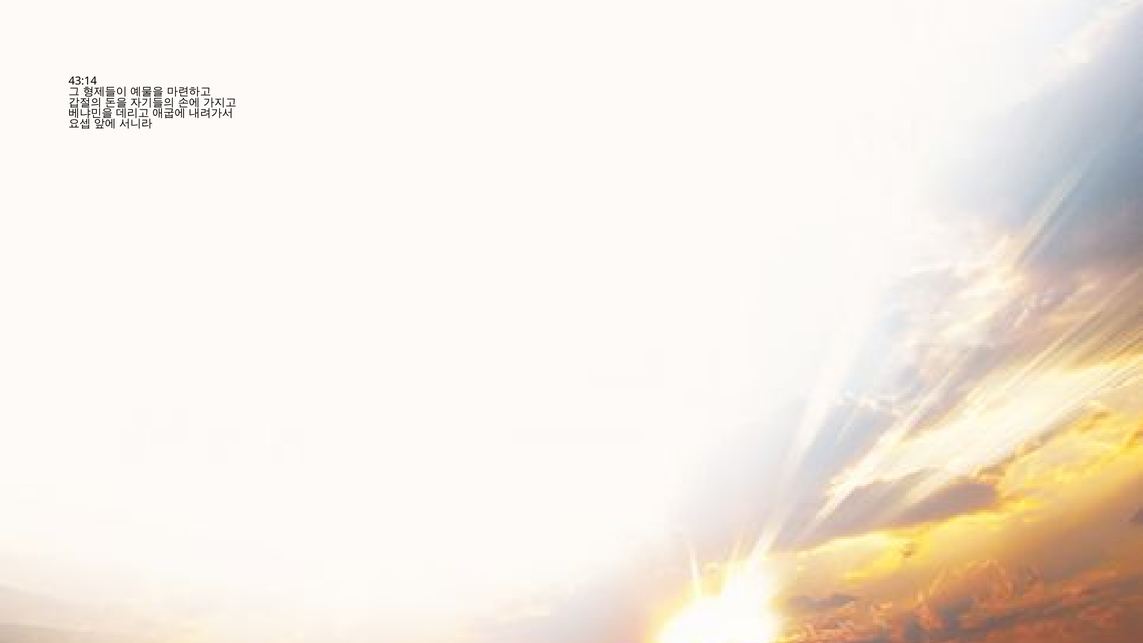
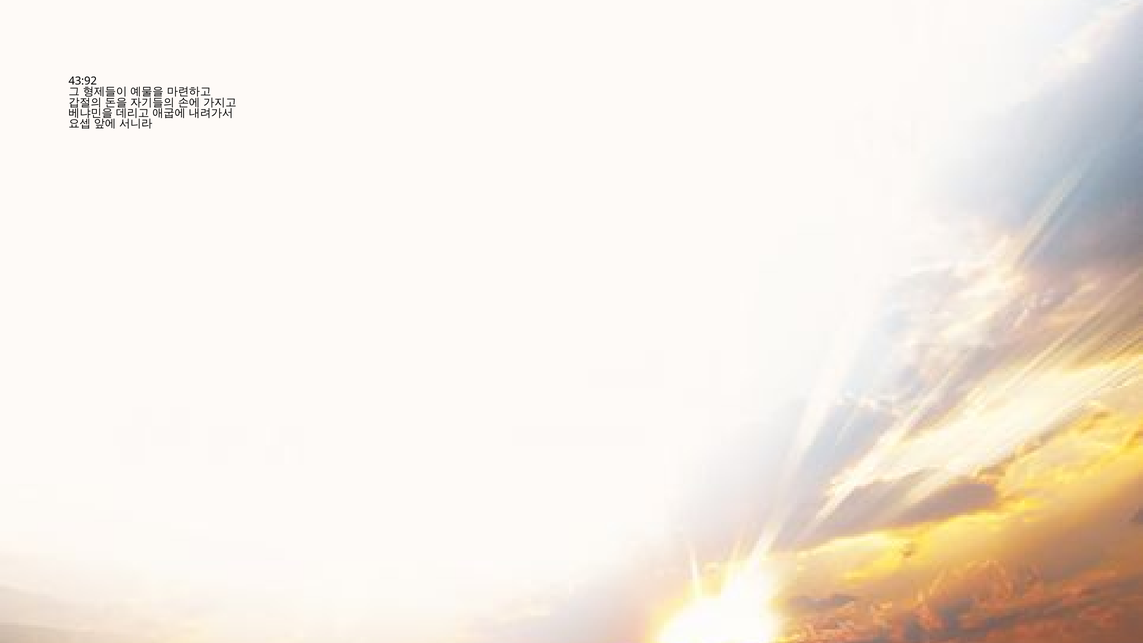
43:14: 43:14 -> 43:92 (83, 81)
